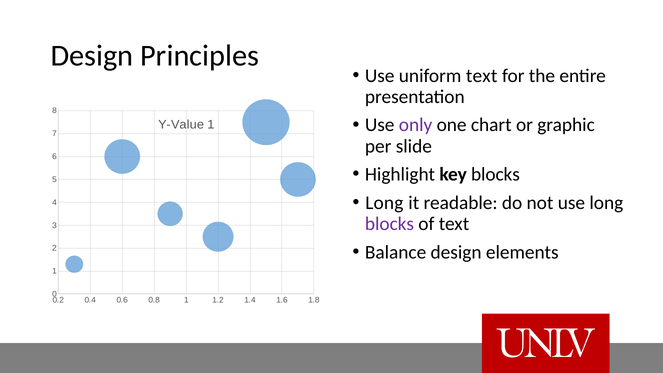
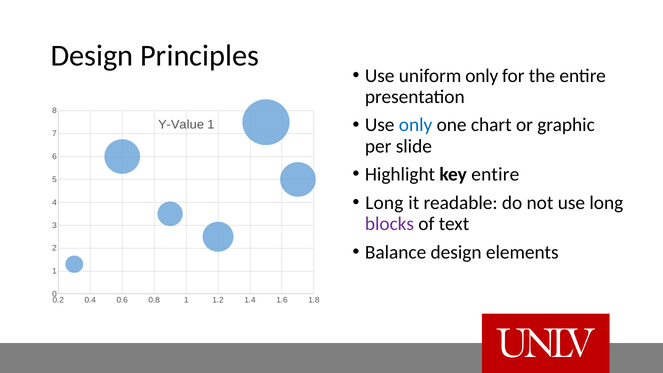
uniform text: text -> only (482, 76)
only colour: purple -> blue (416, 125)
key blocks: blocks -> entire (495, 174)
